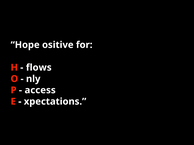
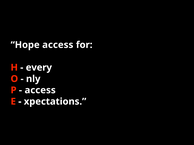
Hope ositive: ositive -> access (58, 45)
flows: flows -> every (39, 68)
